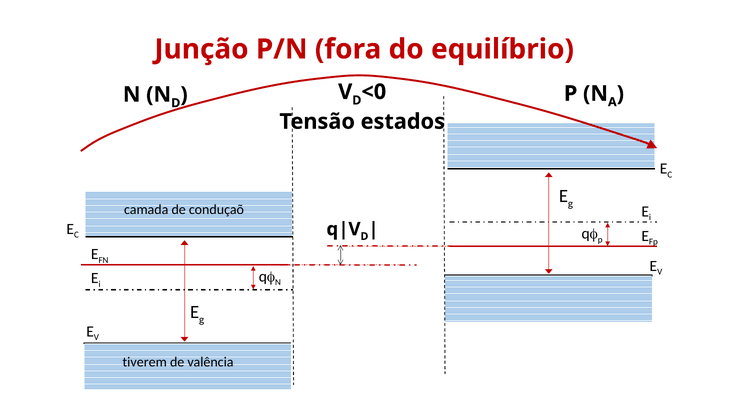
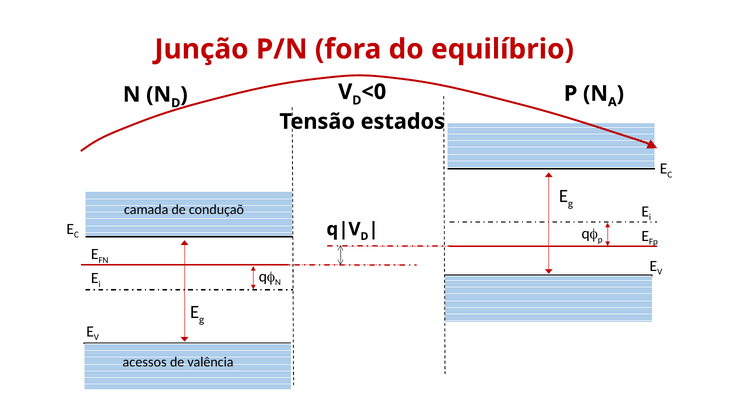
tiverem: tiverem -> acessos (145, 362)
